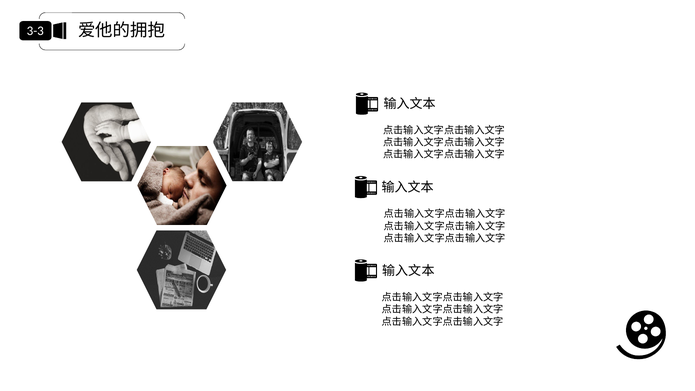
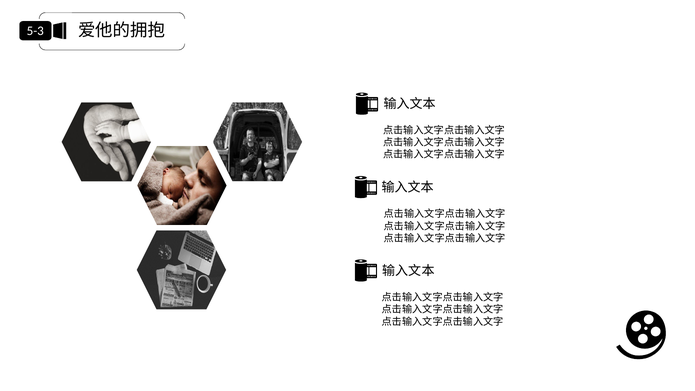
3-3: 3-3 -> 5-3 (35, 31)
